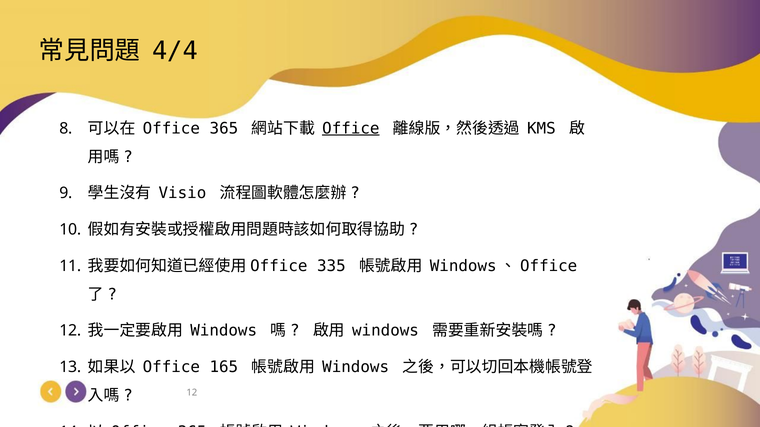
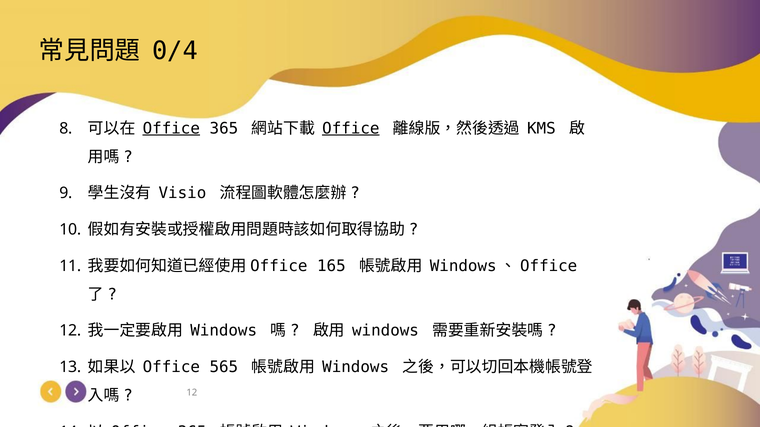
4/4: 4/4 -> 0/4 (175, 51)
Office underline: none -> present (171, 128)
335: 335 -> 165 (331, 266)
165: 165 -> 565 (224, 368)
